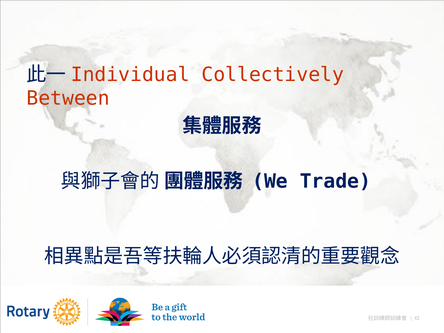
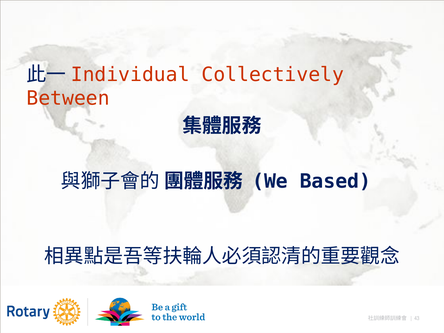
Trade: Trade -> Based (335, 181)
